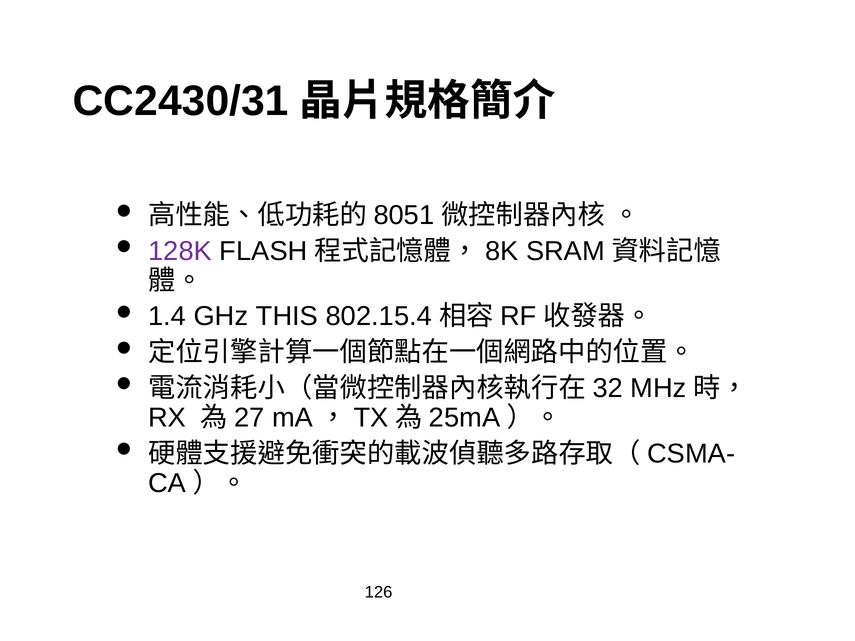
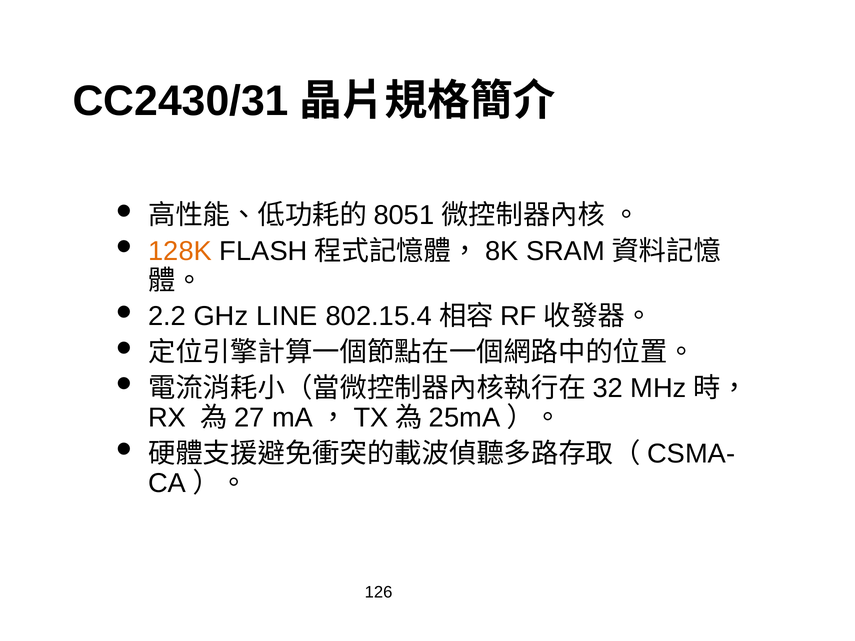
128K colour: purple -> orange (180, 251)
1.4: 1.4 -> 2.2 (167, 317)
THIS: THIS -> LINE (287, 317)
